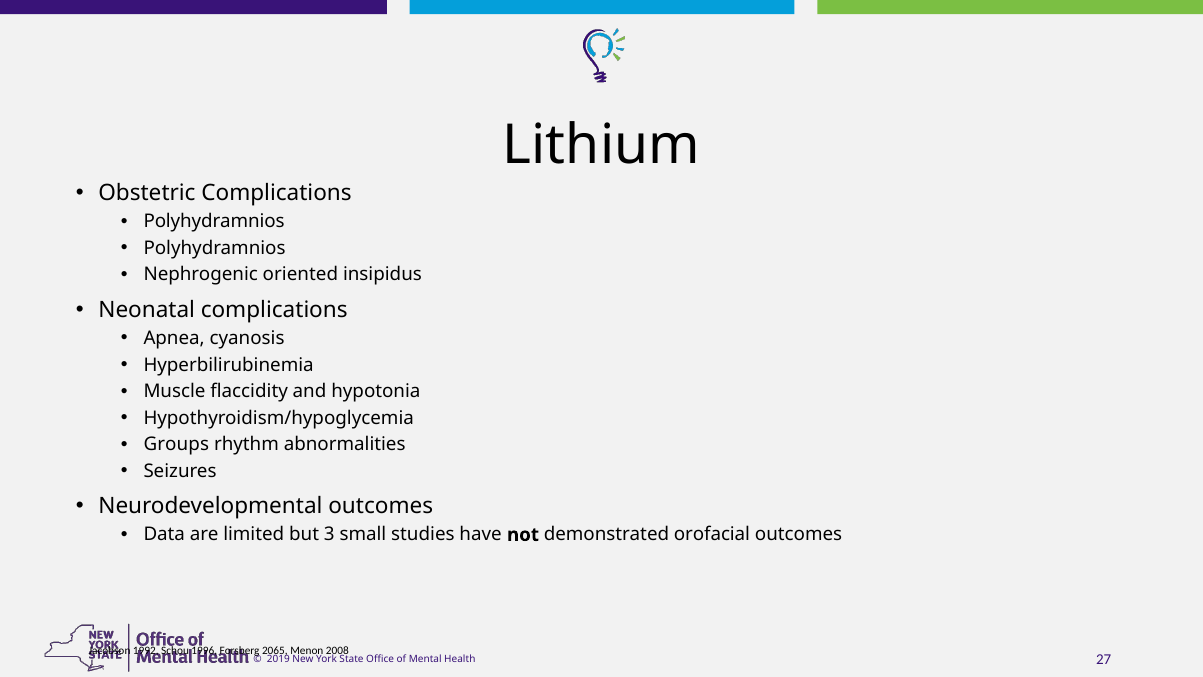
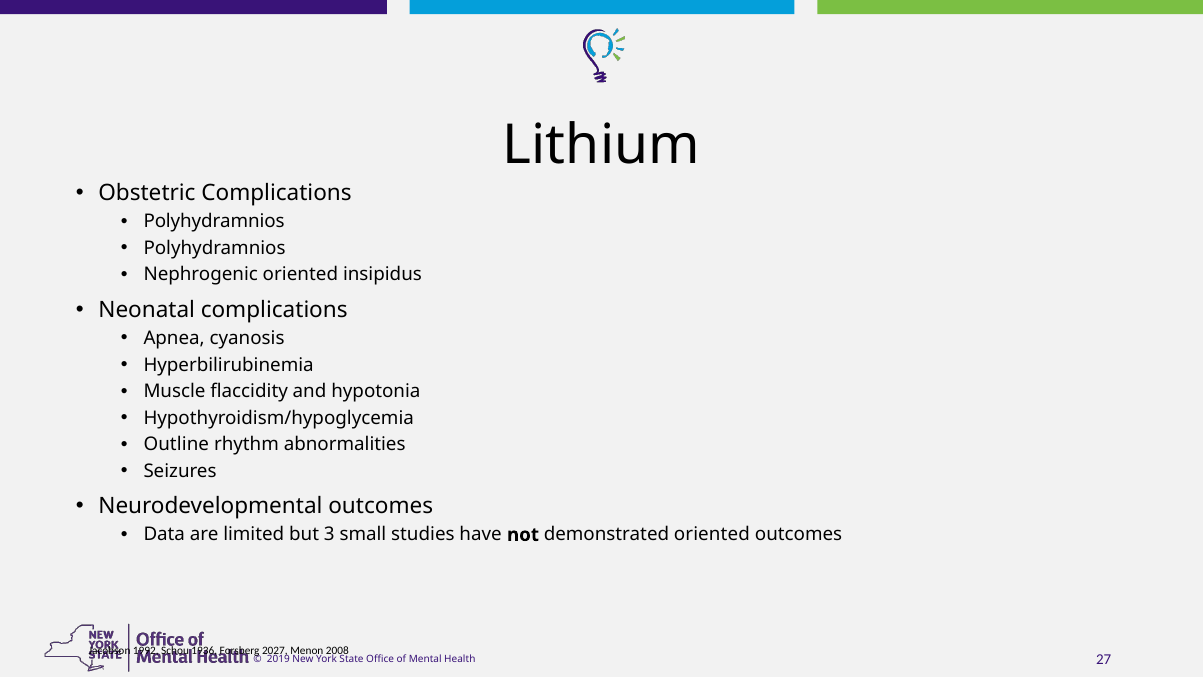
Groups: Groups -> Outline (176, 444)
demonstrated orofacial: orofacial -> oriented (712, 534)
1996: 1996 -> 1936 (204, 650)
2065: 2065 -> 2027 (275, 650)
